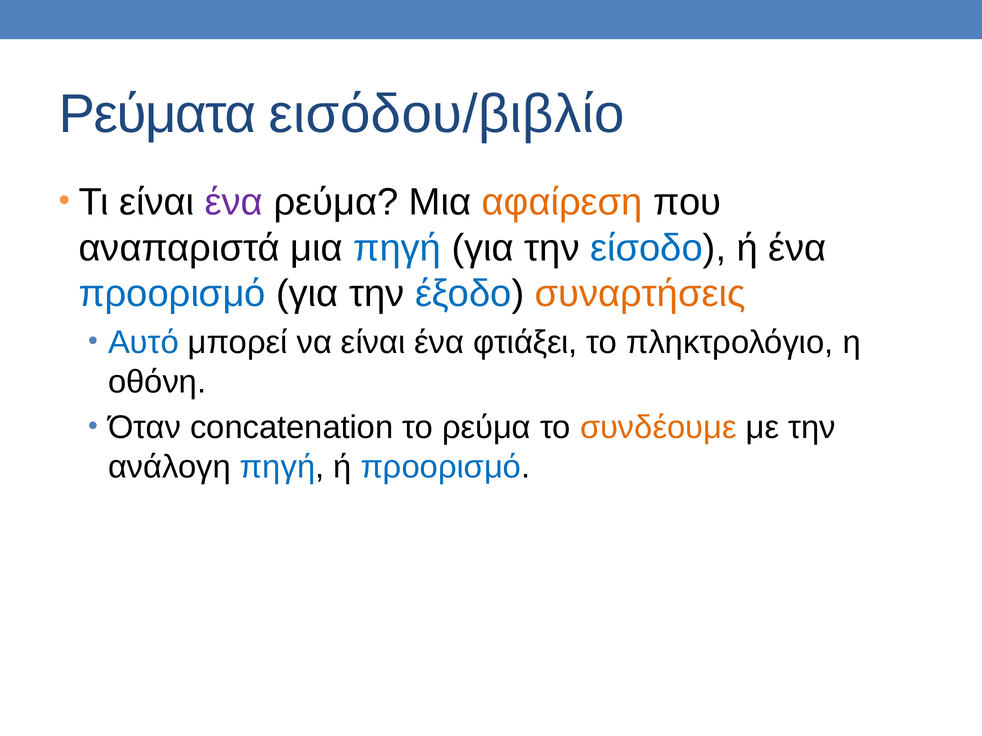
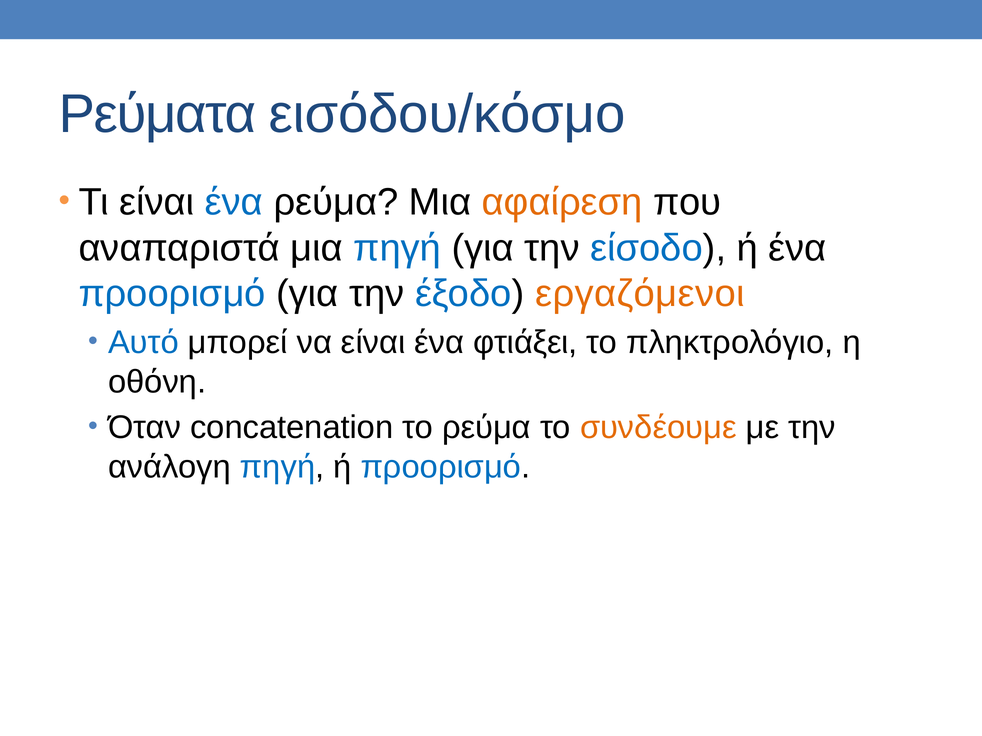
εισόδου/βιβλίο: εισόδου/βιβλίο -> εισόδου/κόσμο (447, 114)
ένα colour: purple -> blue (234, 202)
συναρτήσεις: συναρτήσεις -> εργαζόμενοι (640, 294)
